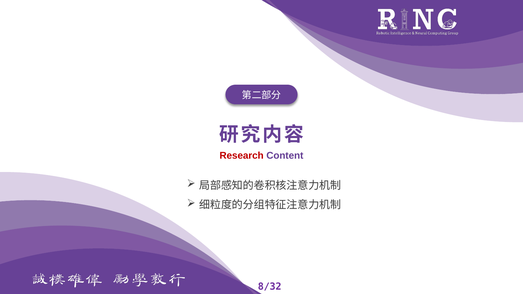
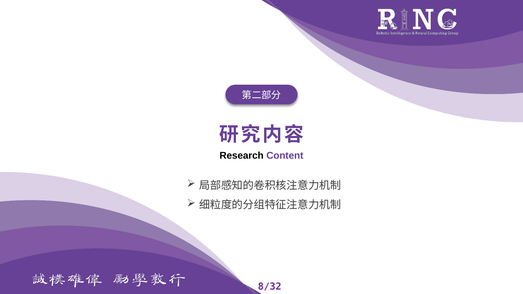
Research colour: red -> black (242, 156)
